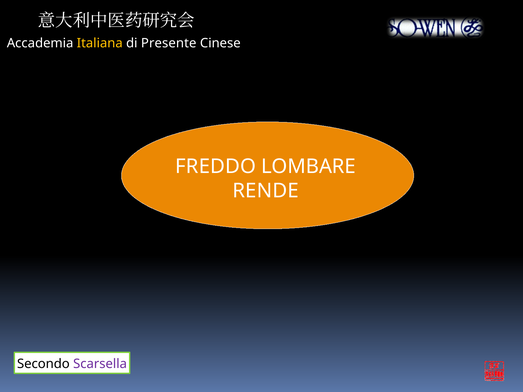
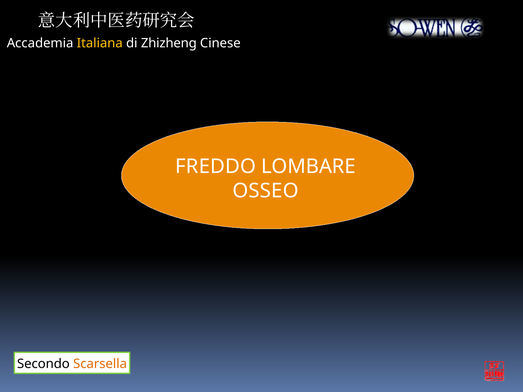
Presente: Presente -> Zhizheng (169, 43)
RENDE: RENDE -> OSSEO (266, 191)
Scarsella colour: purple -> orange (100, 364)
